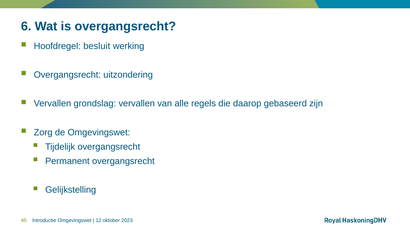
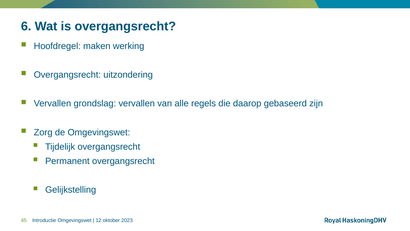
besluit: besluit -> maken (97, 46)
